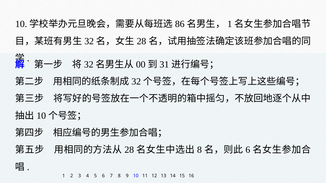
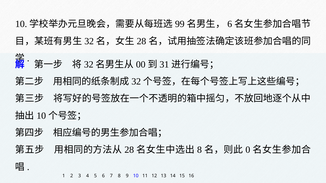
86: 86 -> 99 (180, 24)
1: 1 -> 6 (230, 24)
6: 6 -> 0 (248, 150)
